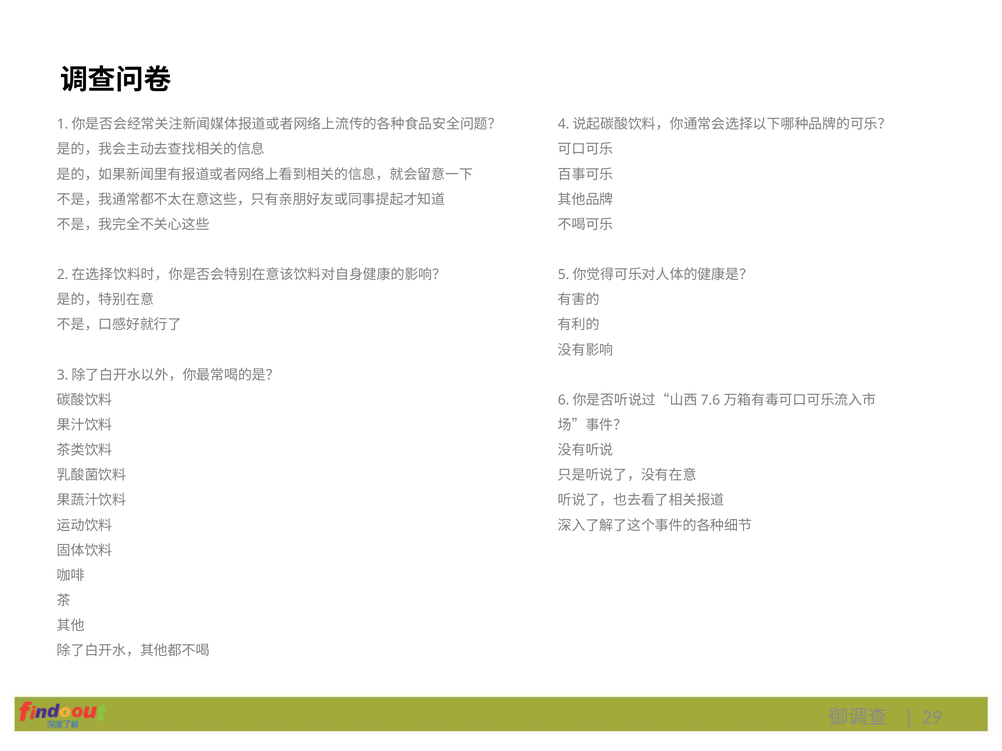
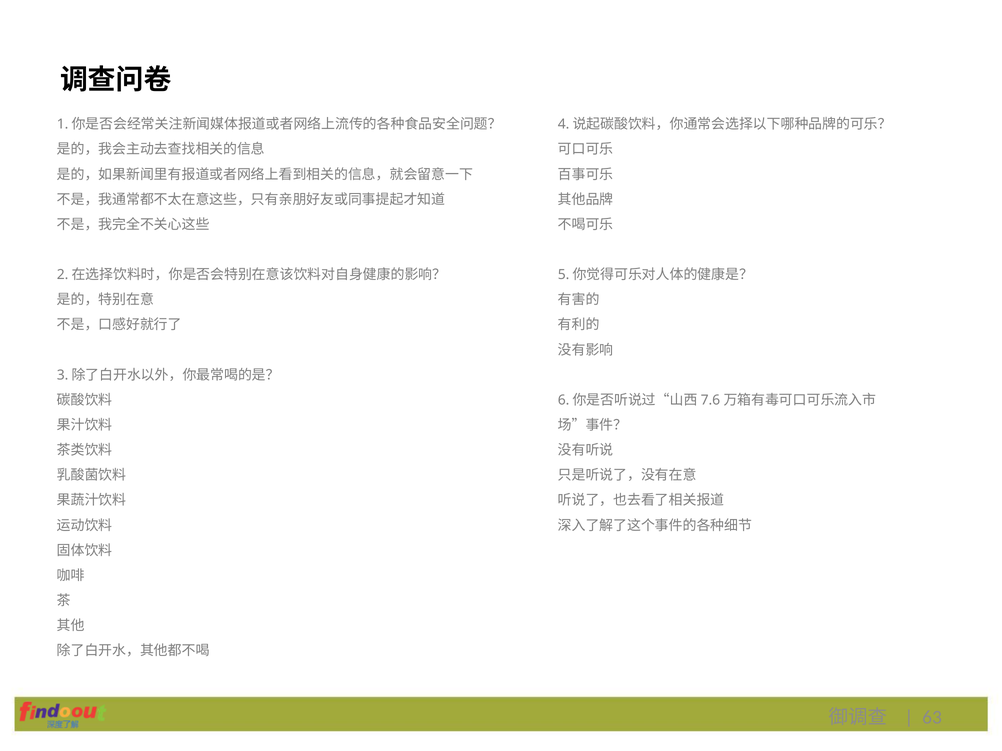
29: 29 -> 63 (932, 718)
